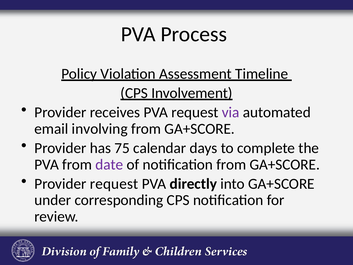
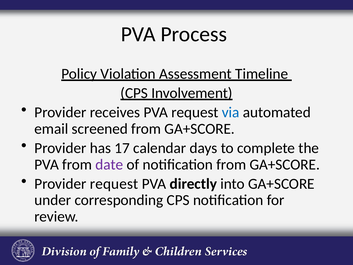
via colour: purple -> blue (231, 112)
involving: involving -> screened (100, 129)
75: 75 -> 17 (122, 148)
